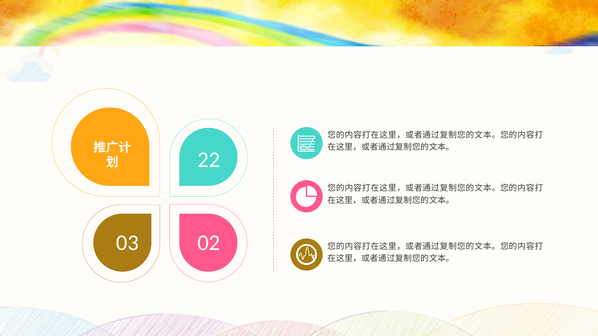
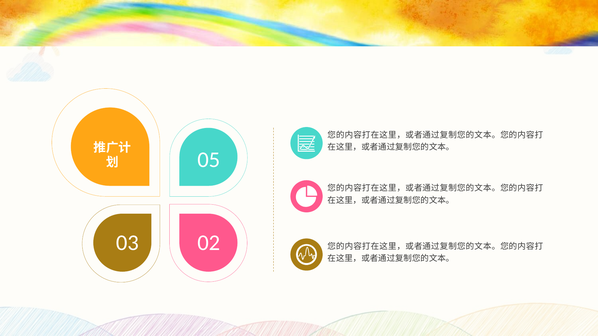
22: 22 -> 05 (209, 160)
